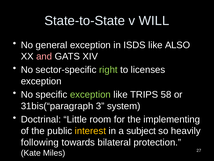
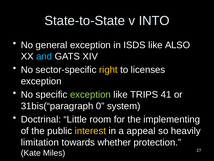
WILL: WILL -> INTO (154, 21)
and colour: pink -> light blue (44, 56)
right colour: light green -> yellow (108, 70)
58: 58 -> 41 (166, 94)
3: 3 -> 0 (100, 106)
subject: subject -> appeal (141, 131)
following: following -> limitation (40, 142)
bilateral: bilateral -> whether (114, 142)
